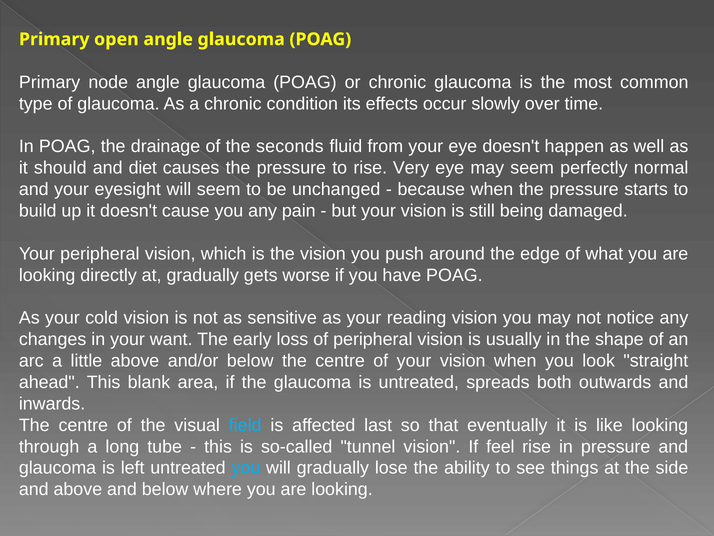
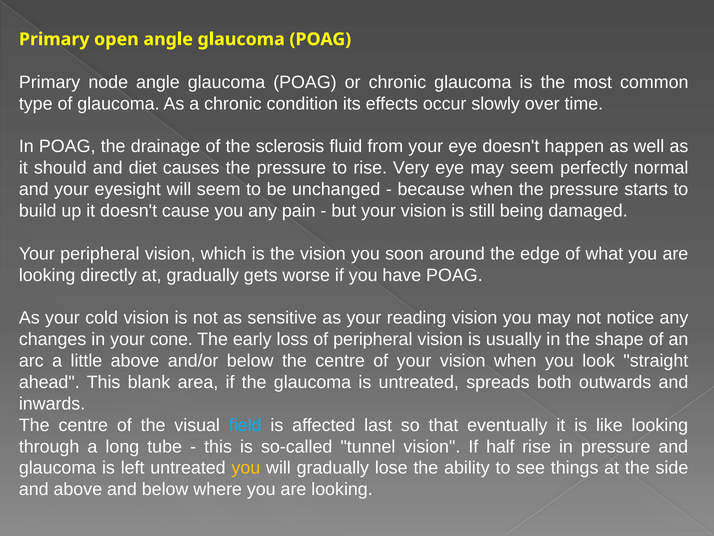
seconds: seconds -> sclerosis (290, 146)
push: push -> soon (405, 253)
want: want -> cone (171, 339)
feel: feel -> half (500, 446)
you colour: light blue -> yellow (246, 468)
